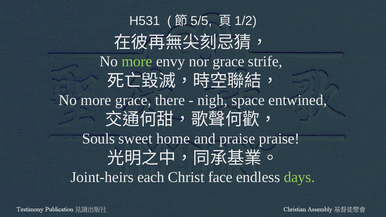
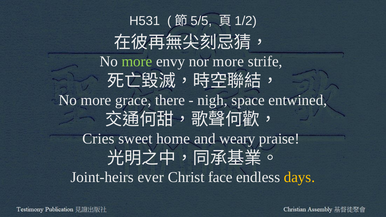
nor grace: grace -> more (228, 62)
Souls: Souls -> Cries (98, 139)
and praise: praise -> weary (237, 139)
each: each -> ever (151, 177)
days colour: light green -> yellow (299, 177)
